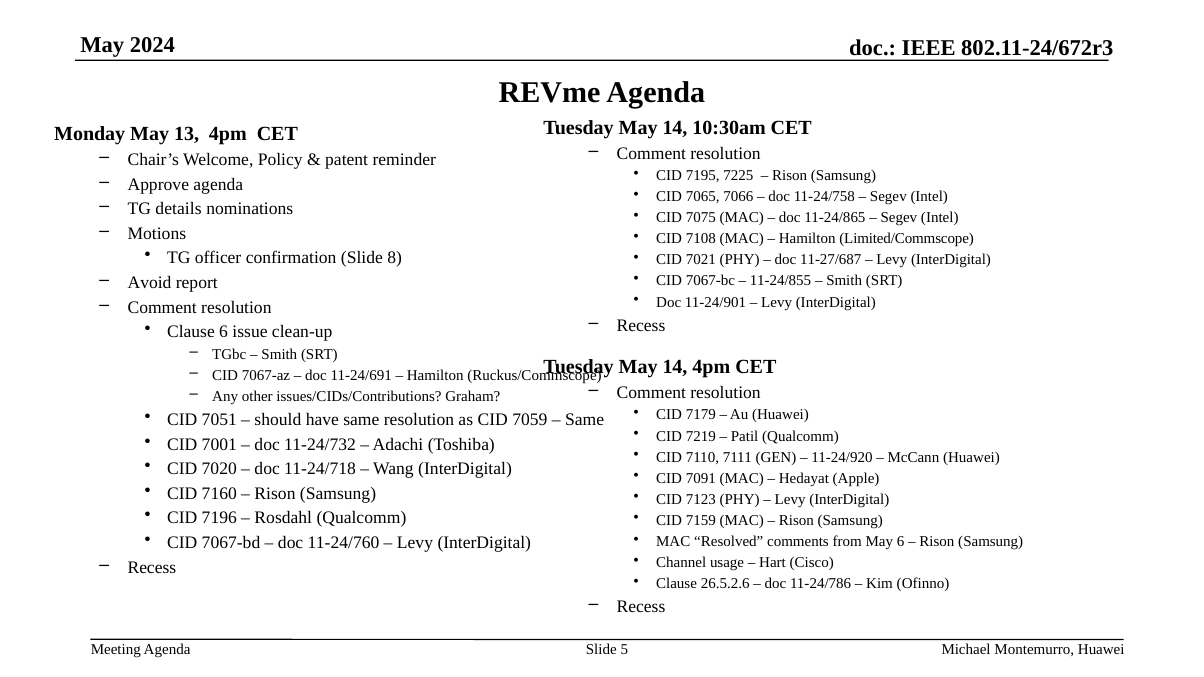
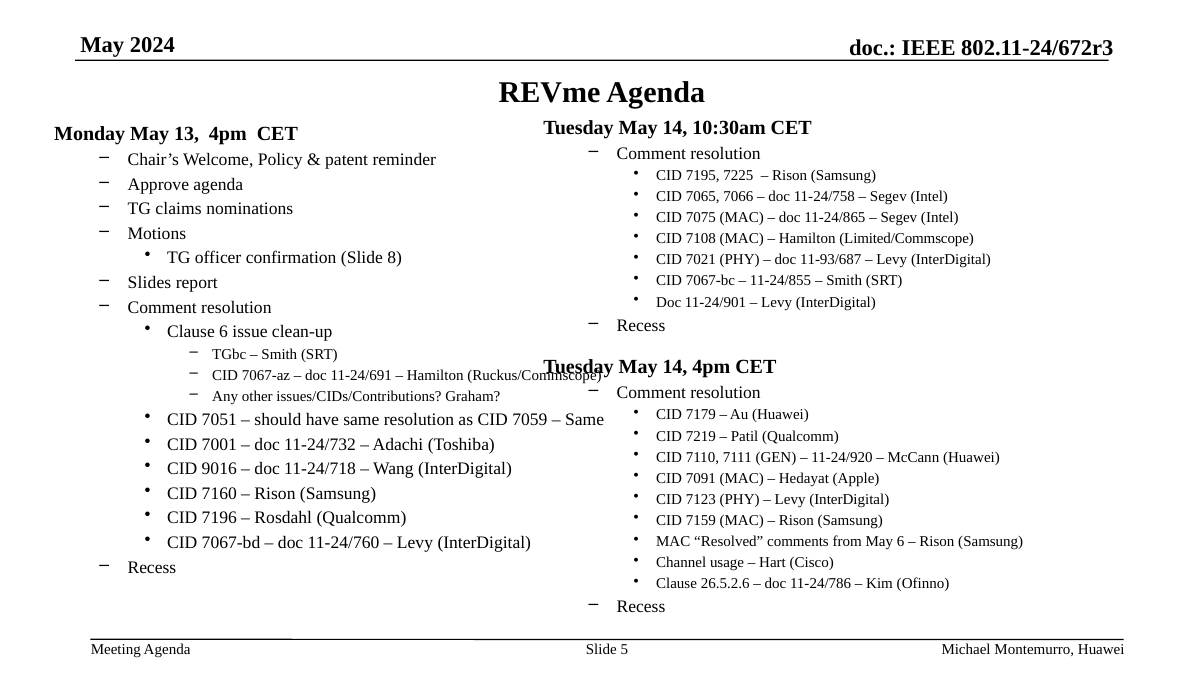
details: details -> claims (179, 209)
11-27/687: 11-27/687 -> 11-93/687 (831, 260)
Avoid: Avoid -> Slides (149, 283)
7020: 7020 -> 9016 (219, 469)
